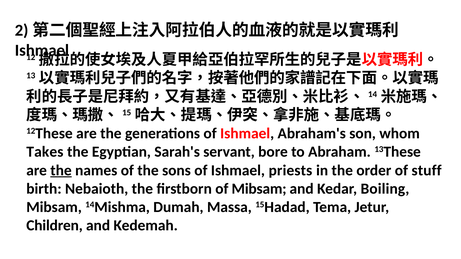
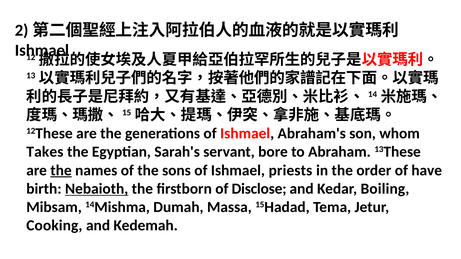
stuff: stuff -> have (427, 170)
Nebaioth underline: none -> present (97, 189)
of Mibsam: Mibsam -> Disclose (259, 189)
Children: Children -> Cooking (54, 226)
